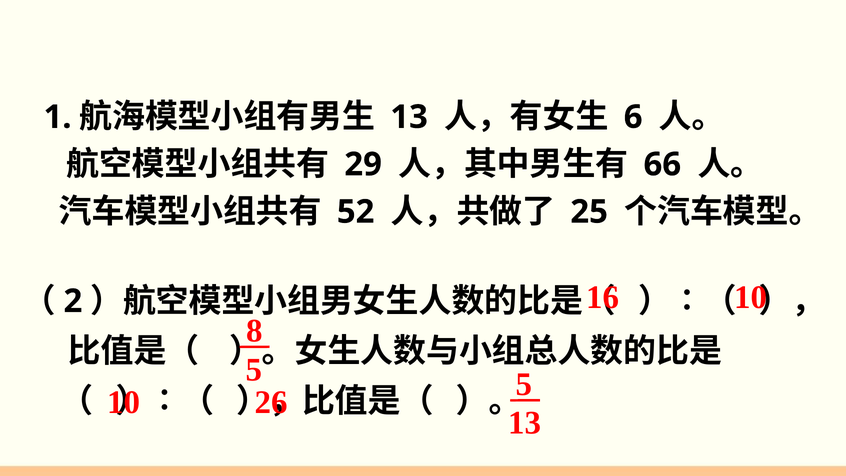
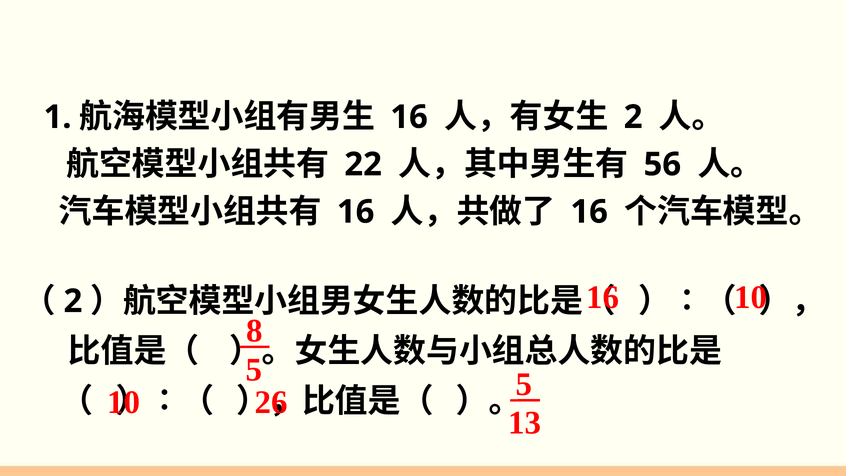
13: 13 -> 16 (409, 117)
6: 6 -> 2 (633, 117)
29: 29 -> 22 (363, 164)
66: 66 -> 56 (662, 164)
52: 52 -> 16 (356, 212)
25: 25 -> 16 (589, 212)
